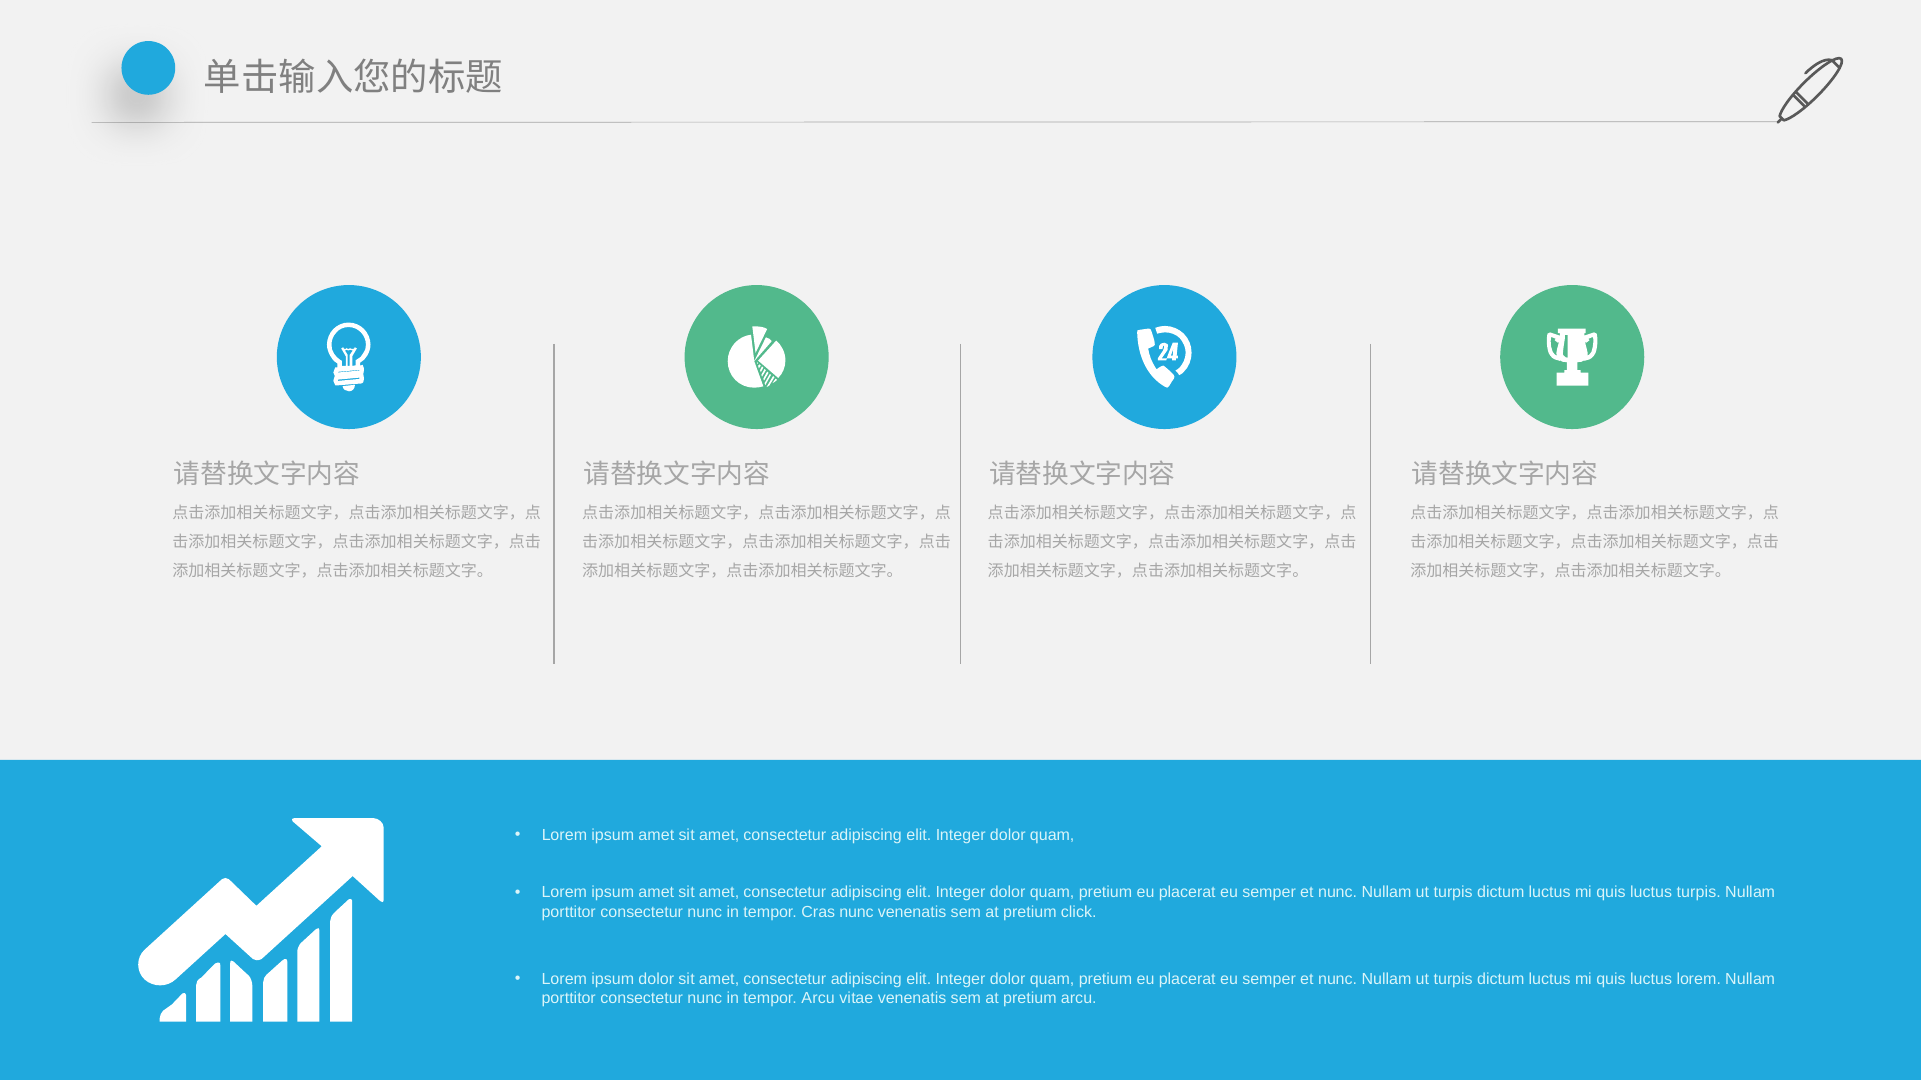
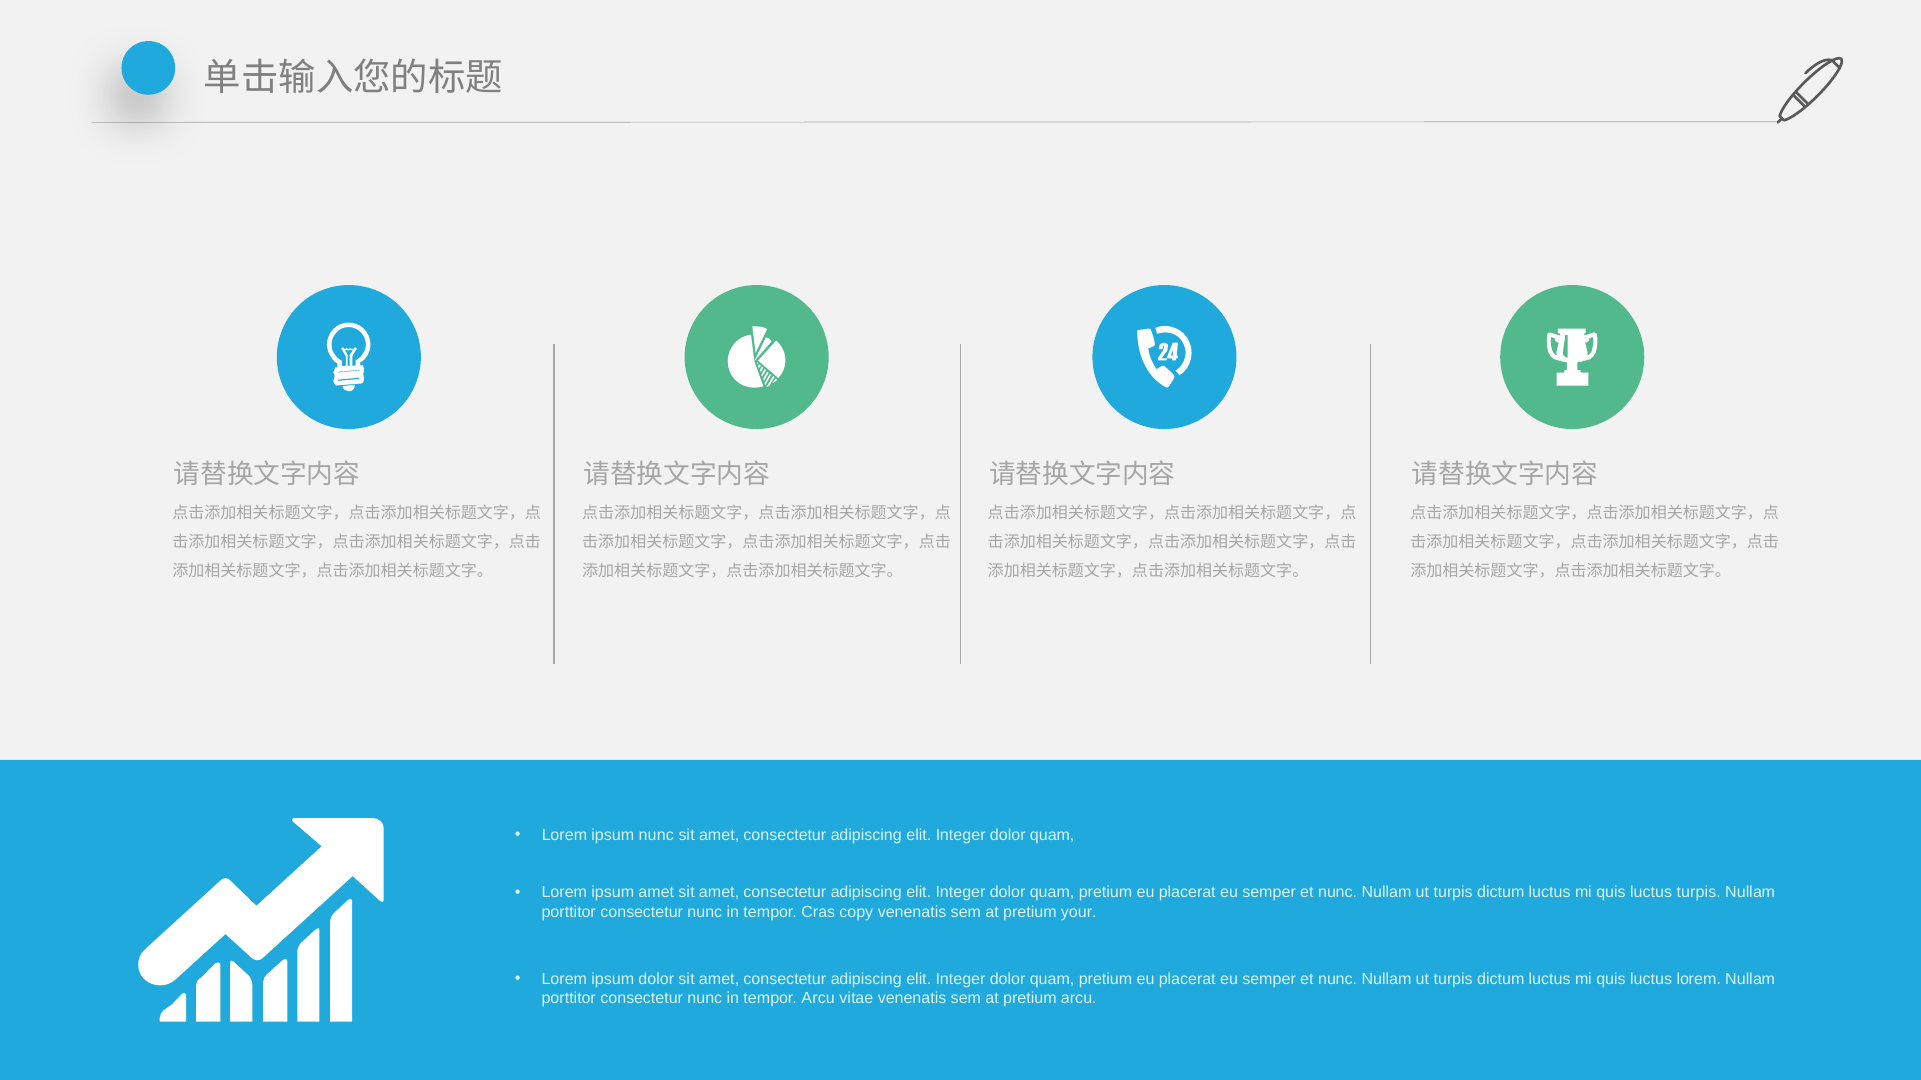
amet: amet -> nunc (656, 836)
Cras nunc: nunc -> copy (856, 912)
click: click -> your (1079, 912)
